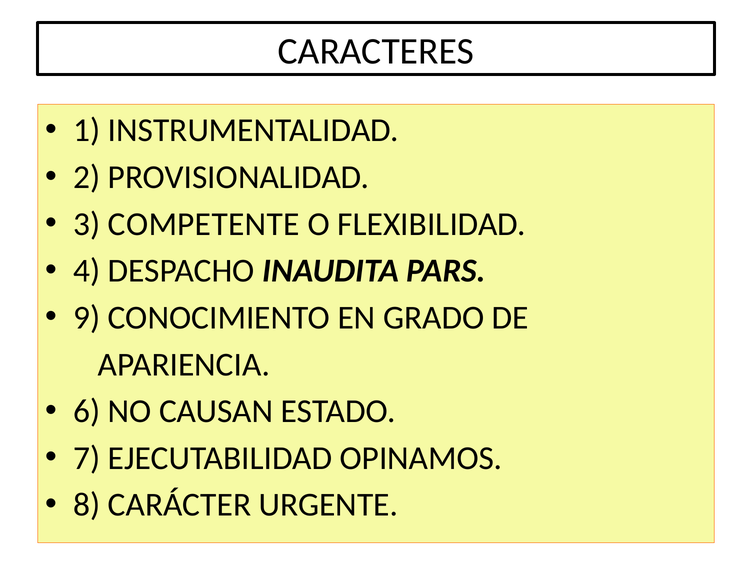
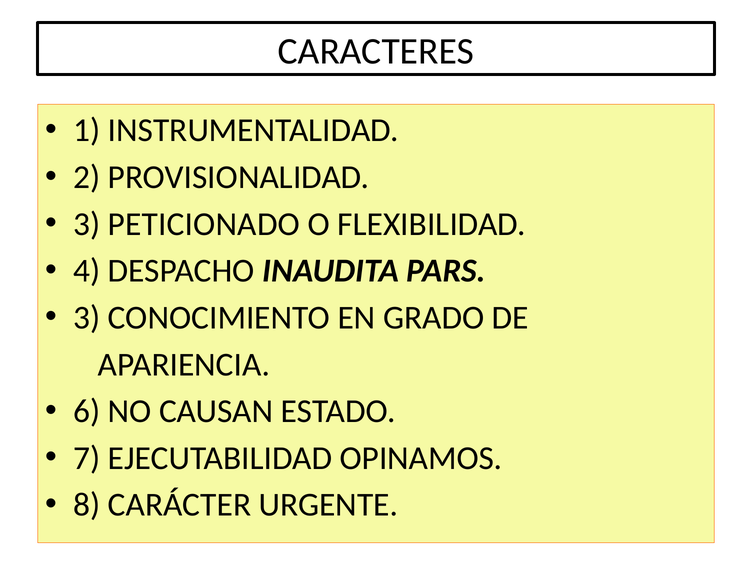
COMPETENTE: COMPETENTE -> PETICIONADO (204, 224)
9: 9 -> 3 (87, 318)
